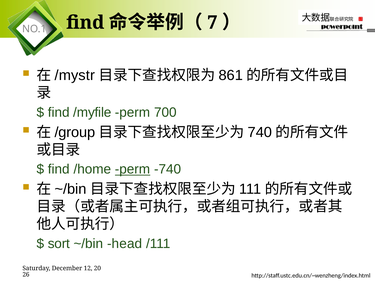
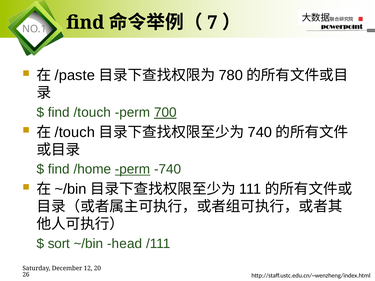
/mystr: /mystr -> /paste (75, 75)
861: 861 -> 780 (231, 75)
find /myfile: /myfile -> /touch (92, 113)
700 underline: none -> present (165, 113)
/group: /group -> /touch (75, 132)
